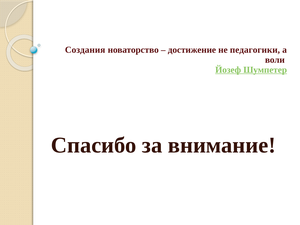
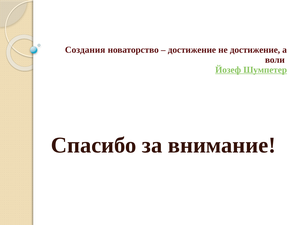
не педагогики: педагогики -> достижение (255, 50)
